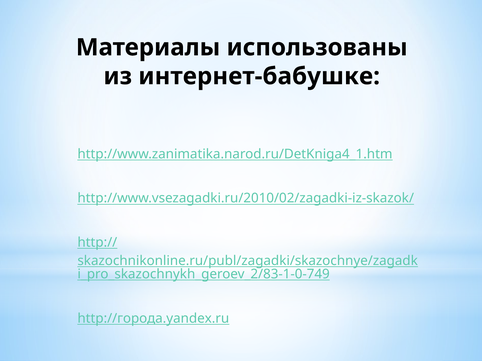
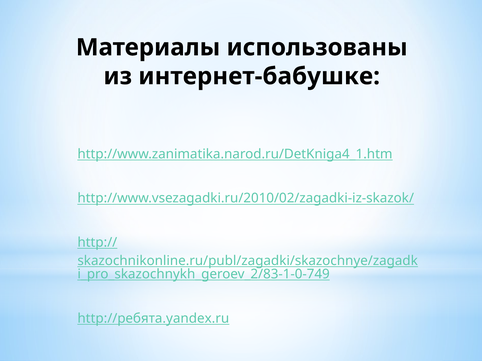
http://города.yandex.ru: http://города.yandex.ru -> http://ребята.yandex.ru (153, 319)
